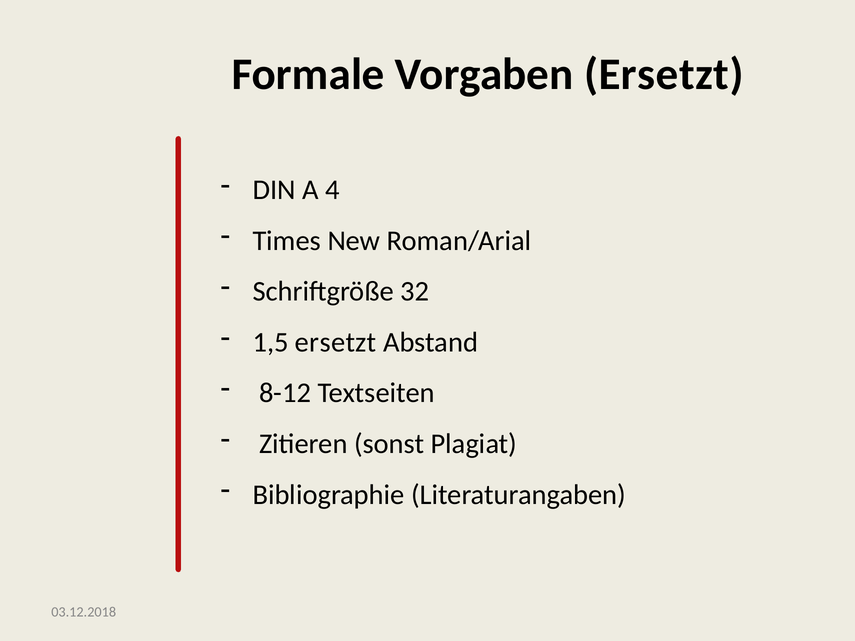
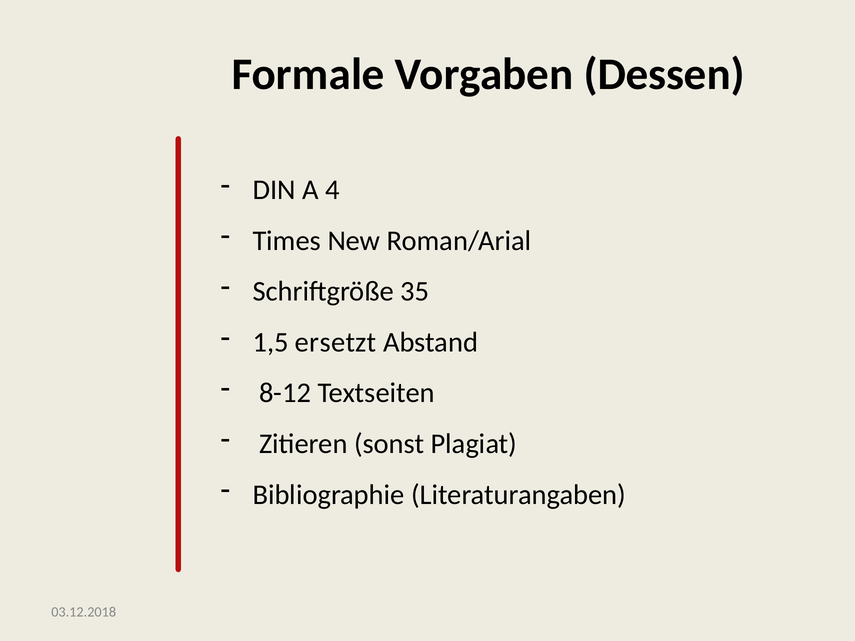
Vorgaben Ersetzt: Ersetzt -> Dessen (664, 74)
32: 32 -> 35 (415, 292)
